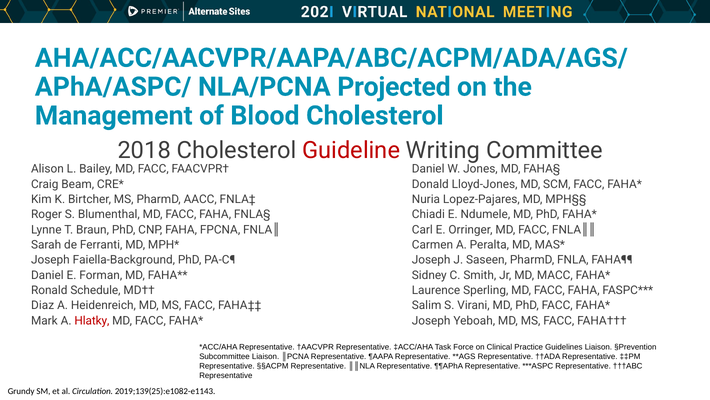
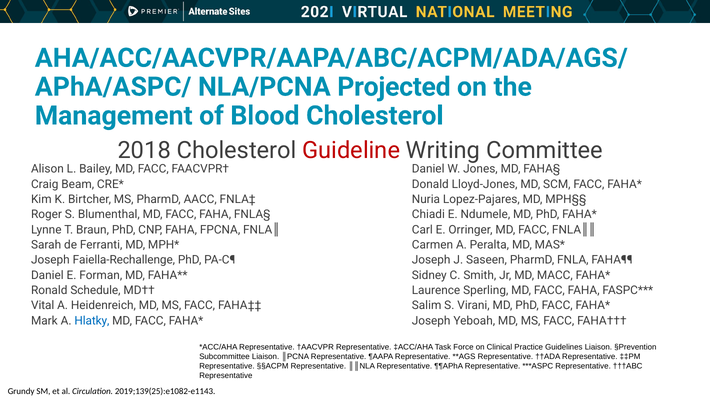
Faiella-Background: Faiella-Background -> Faiella-Rechallenge (124, 260)
Diaz: Diaz -> Vital (43, 305)
Hlatky colour: red -> blue (92, 320)
